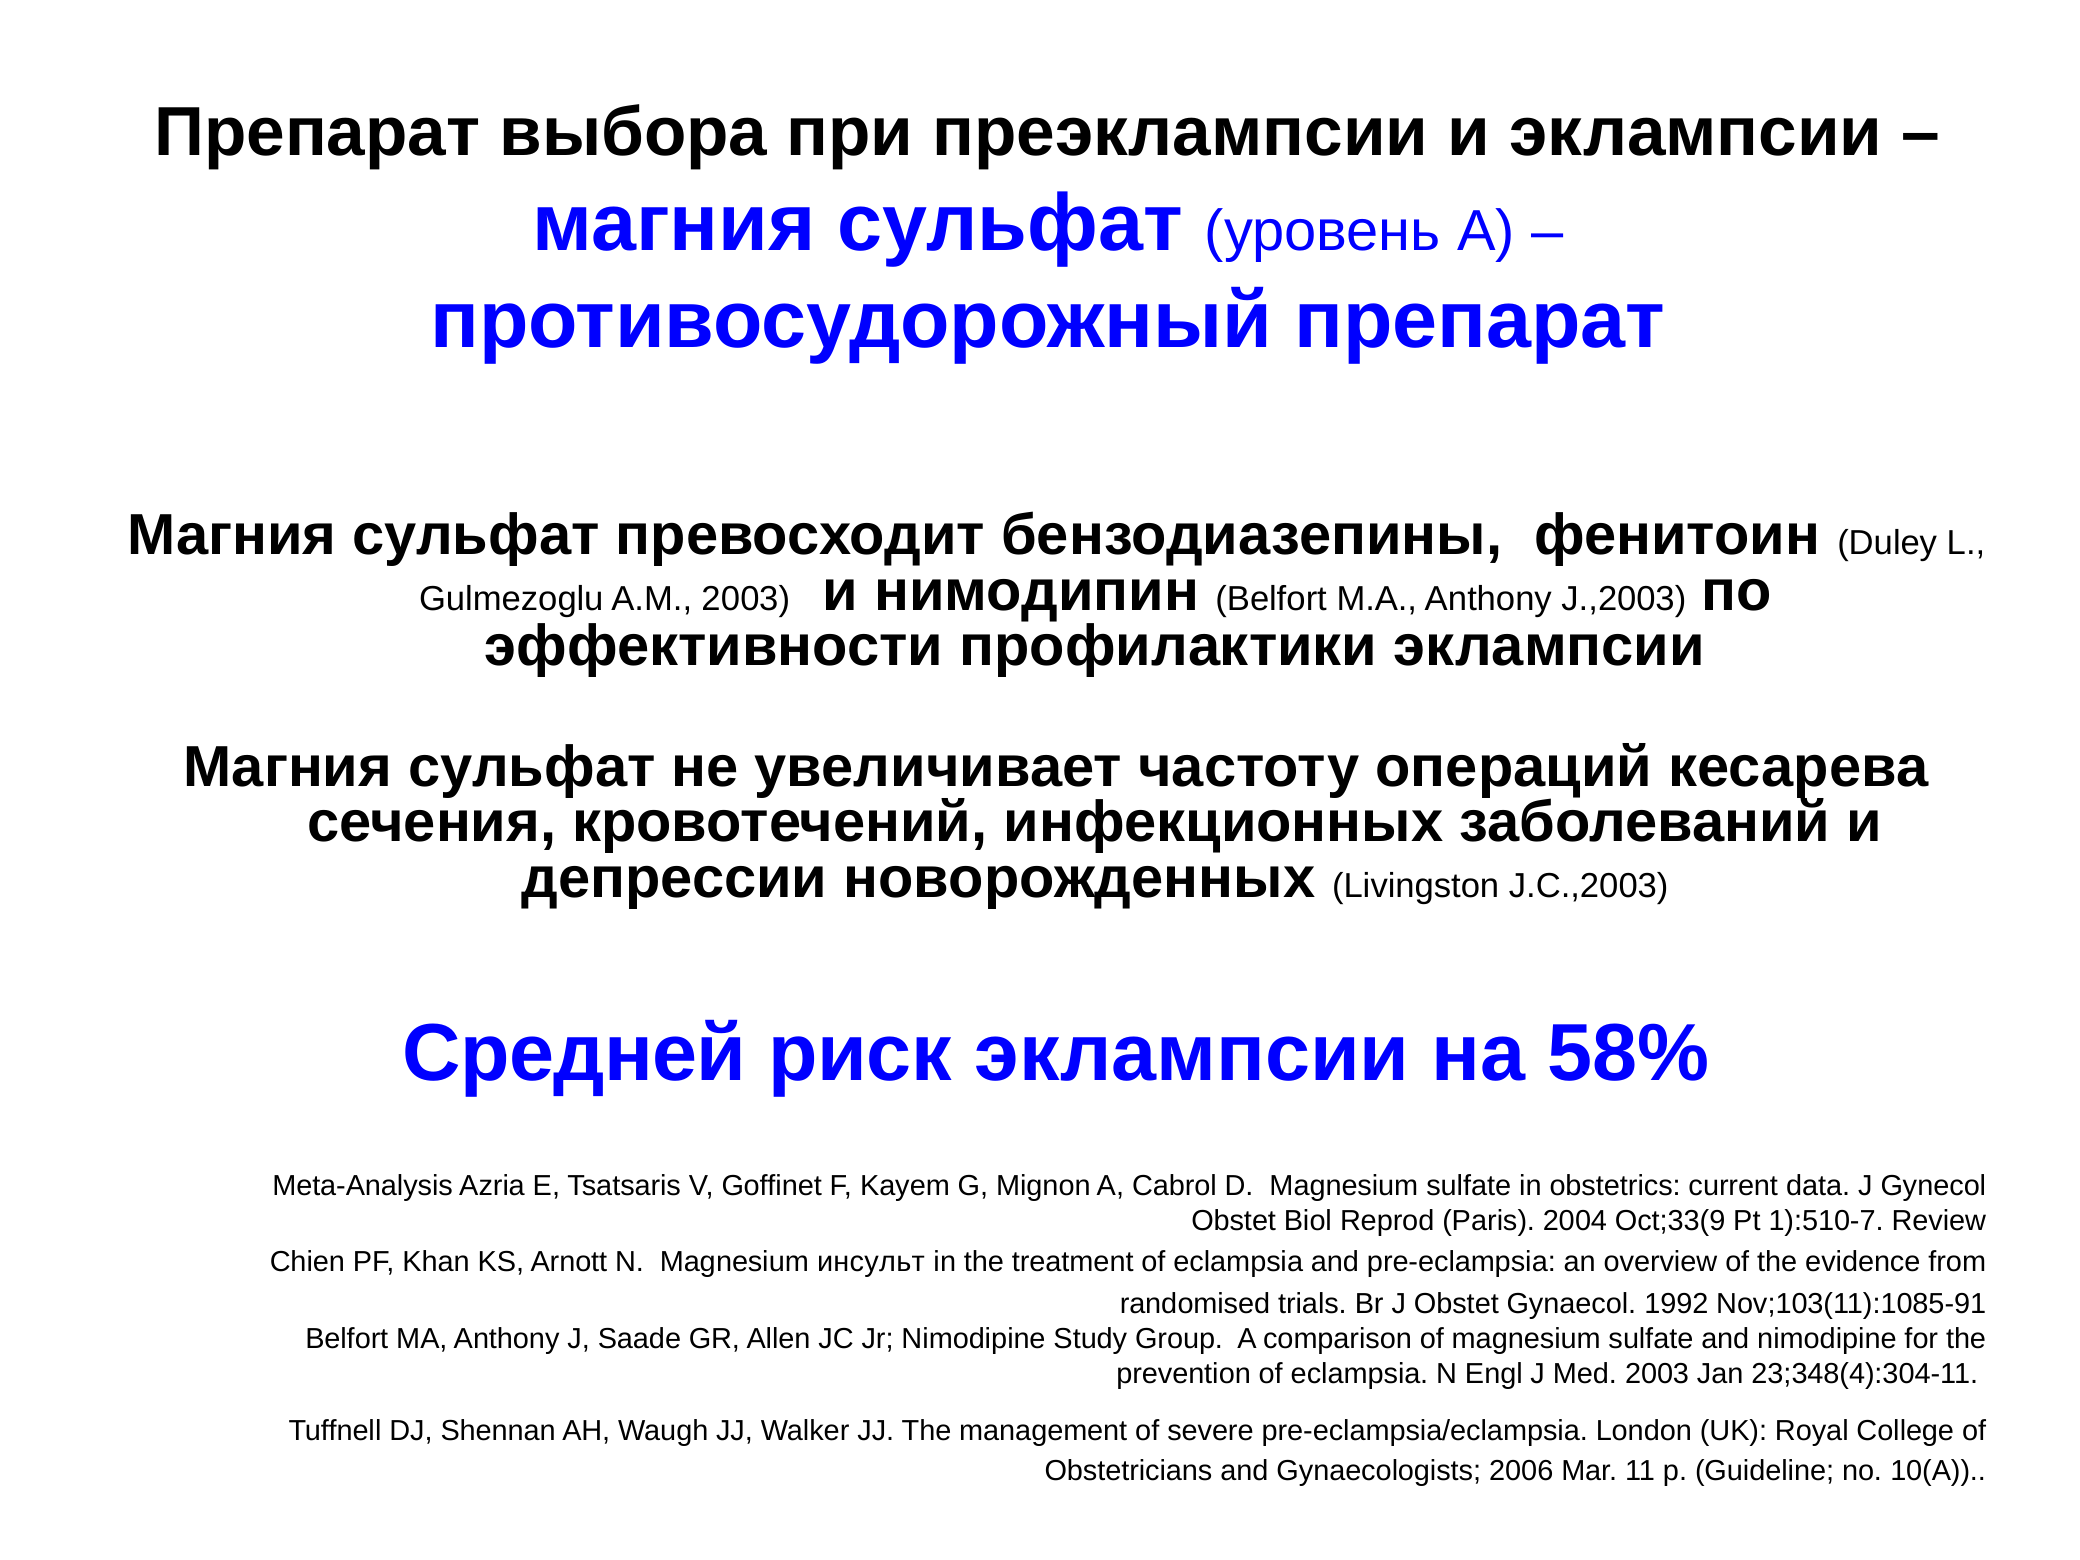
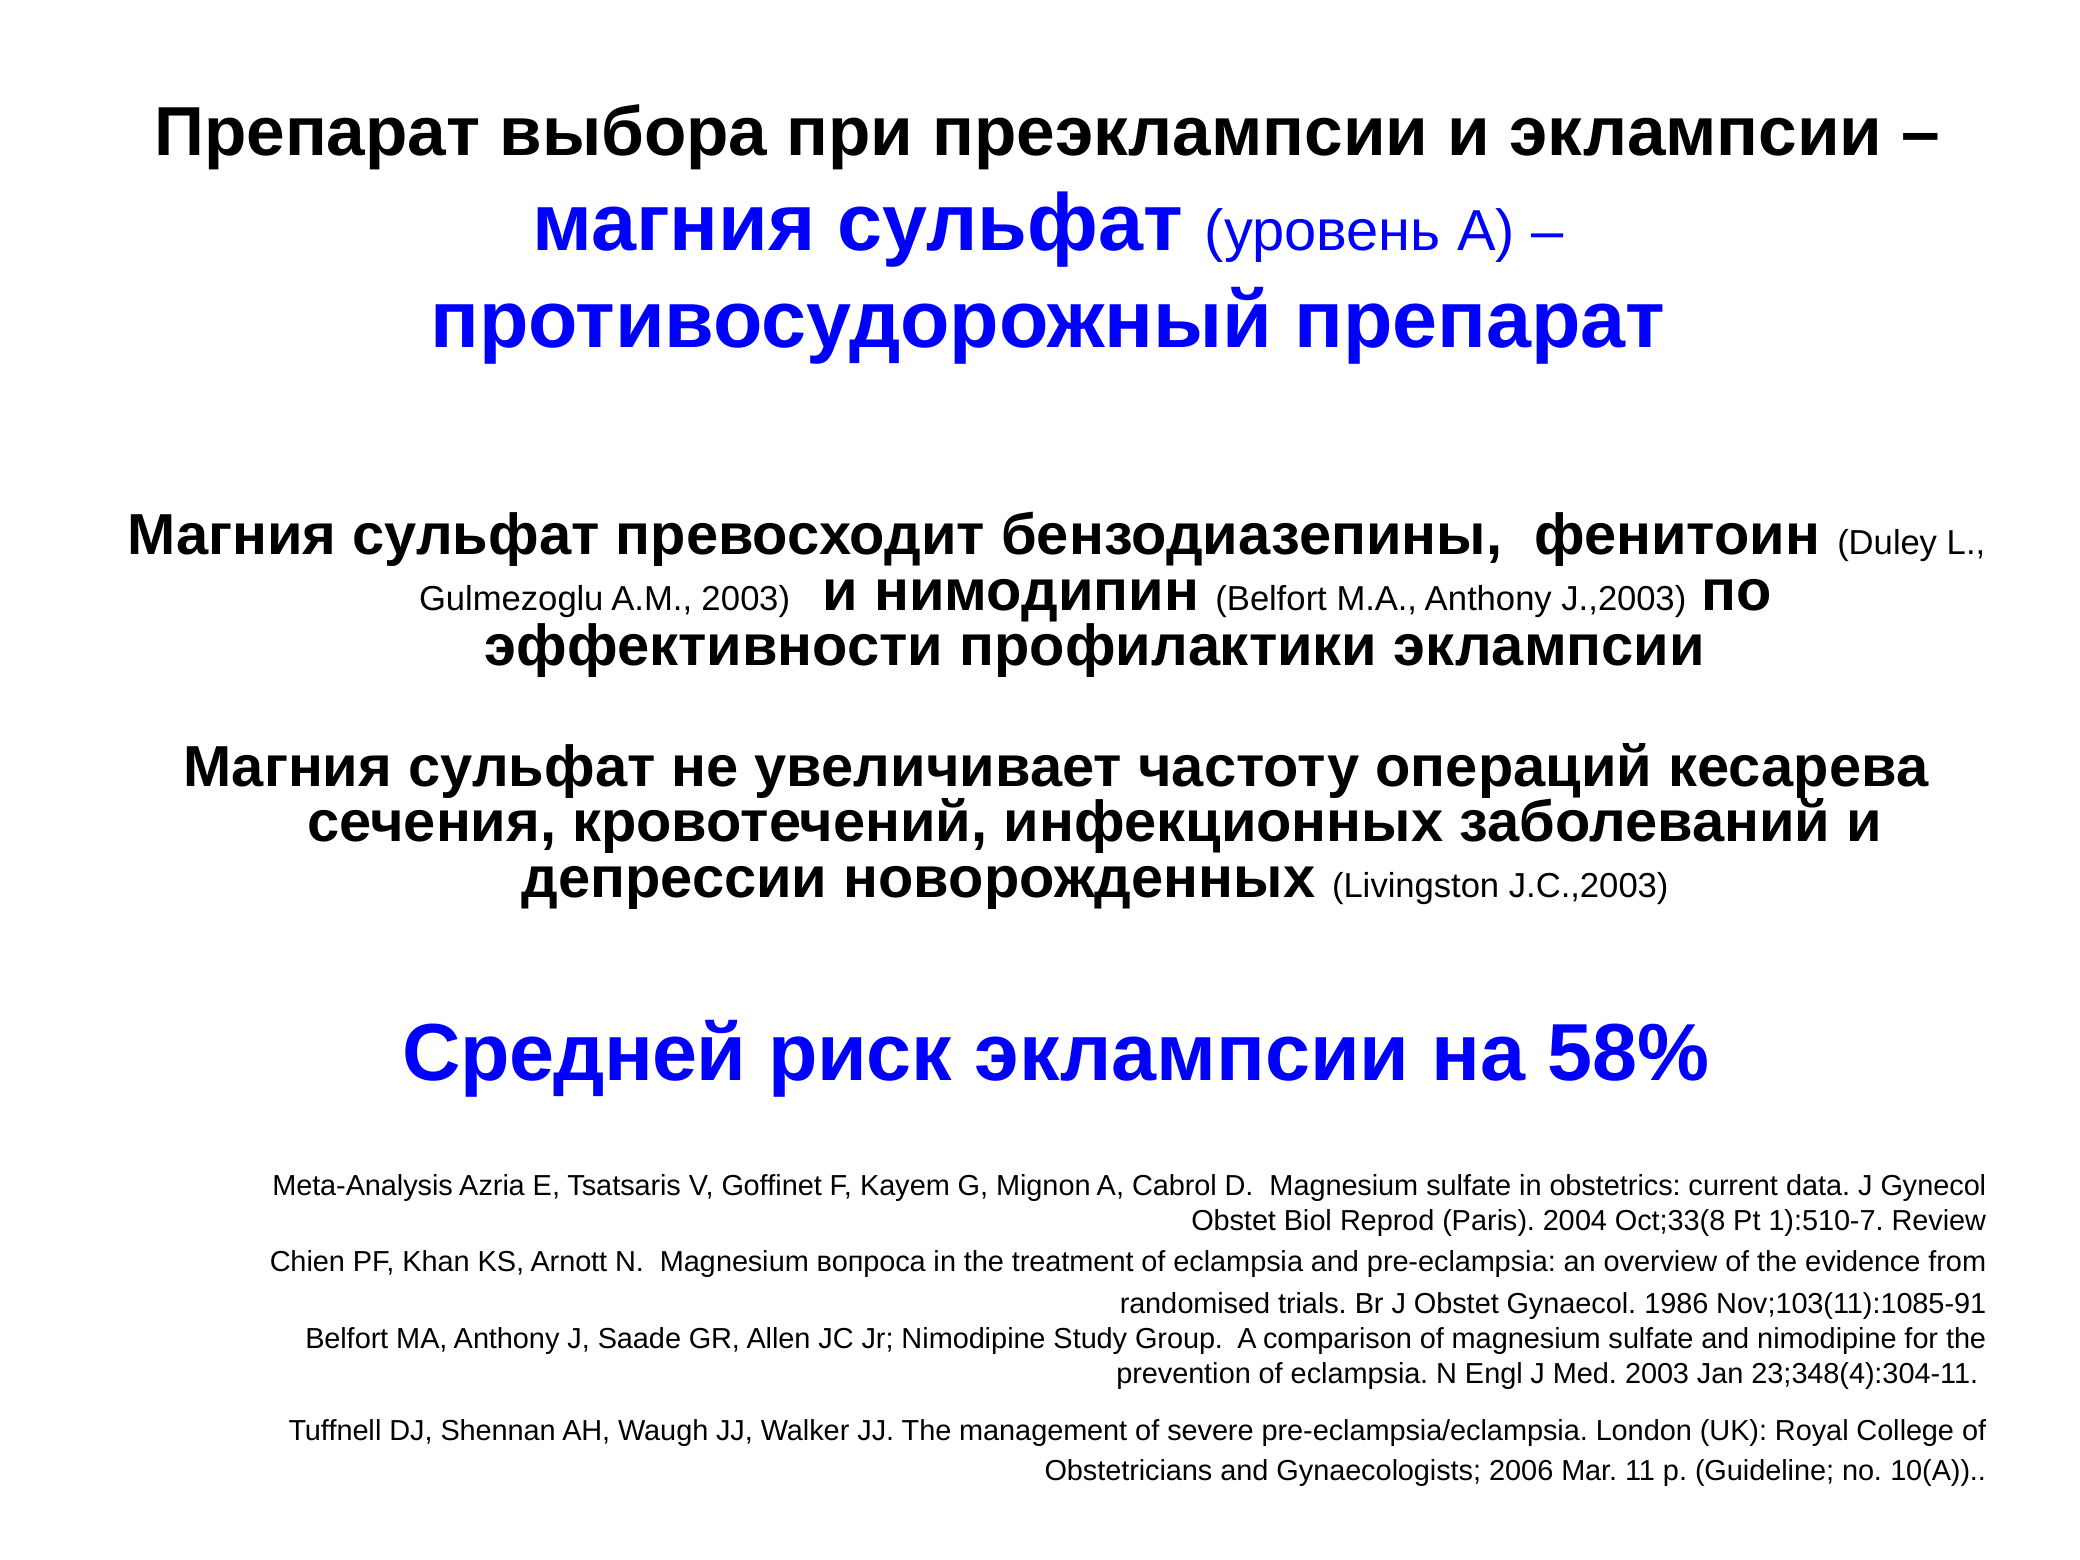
Oct;33(9: Oct;33(9 -> Oct;33(8 (1670, 1221)
инсульт: инсульт -> вопроса (871, 1262)
1992: 1992 -> 1986 (1676, 1304)
